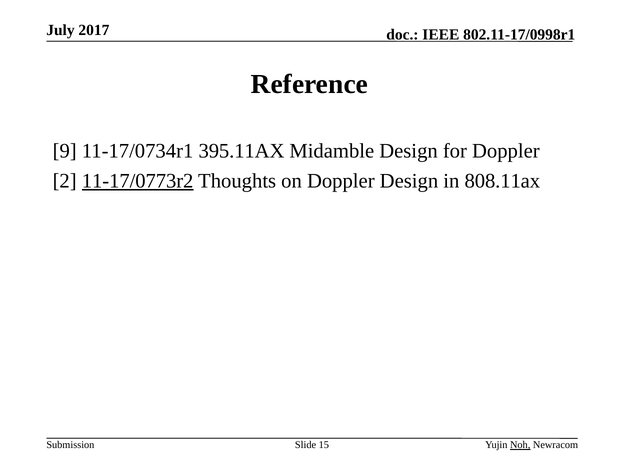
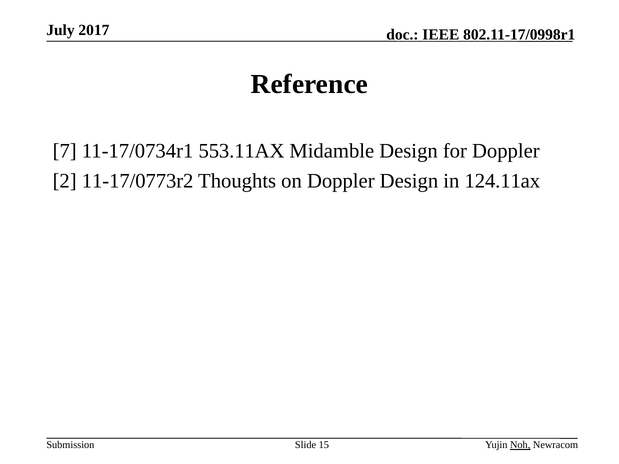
9: 9 -> 7 (65, 151)
395.11AX: 395.11AX -> 553.11AX (241, 151)
11-17/0773r2 underline: present -> none (138, 181)
808.11ax: 808.11ax -> 124.11ax (502, 181)
